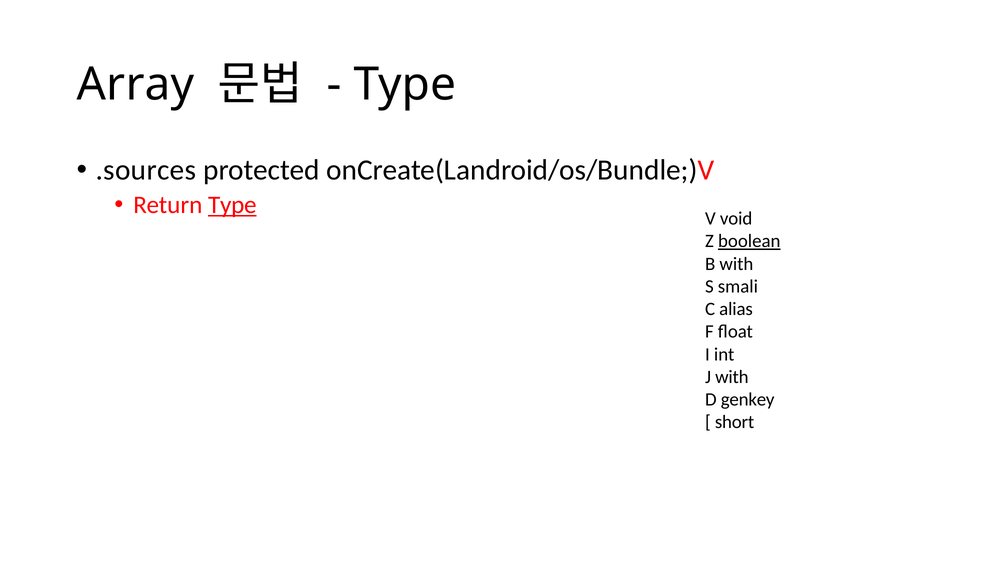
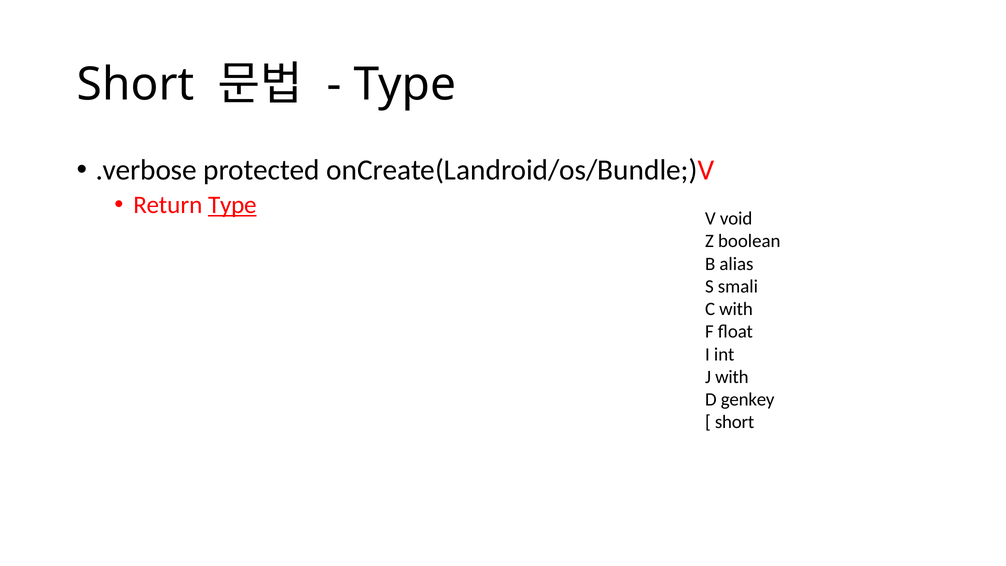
Array: Array -> Short (136, 85)
.sources: .sources -> .verbose (146, 170)
boolean underline: present -> none (749, 241)
B with: with -> alias (736, 264)
C alias: alias -> with (736, 309)
